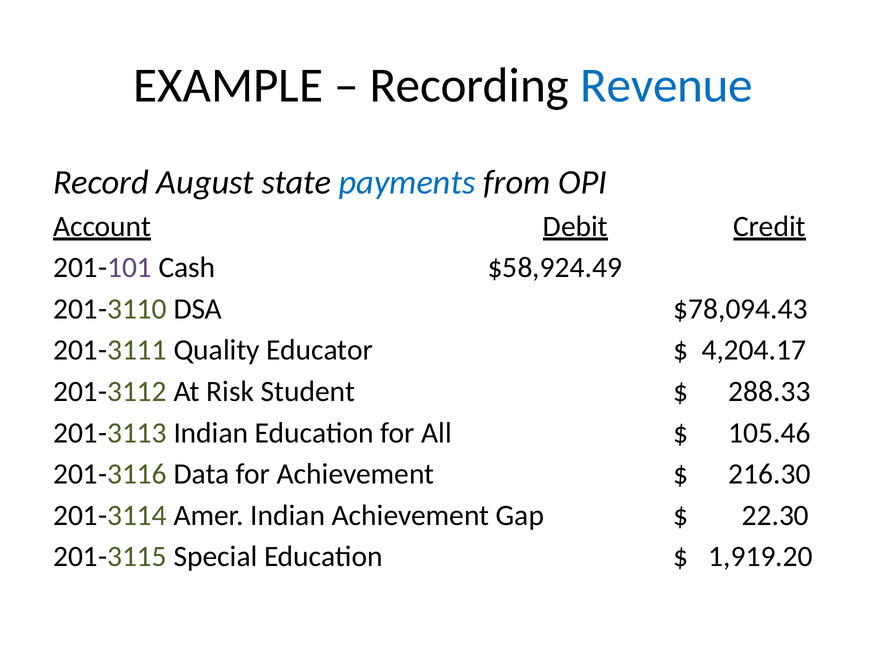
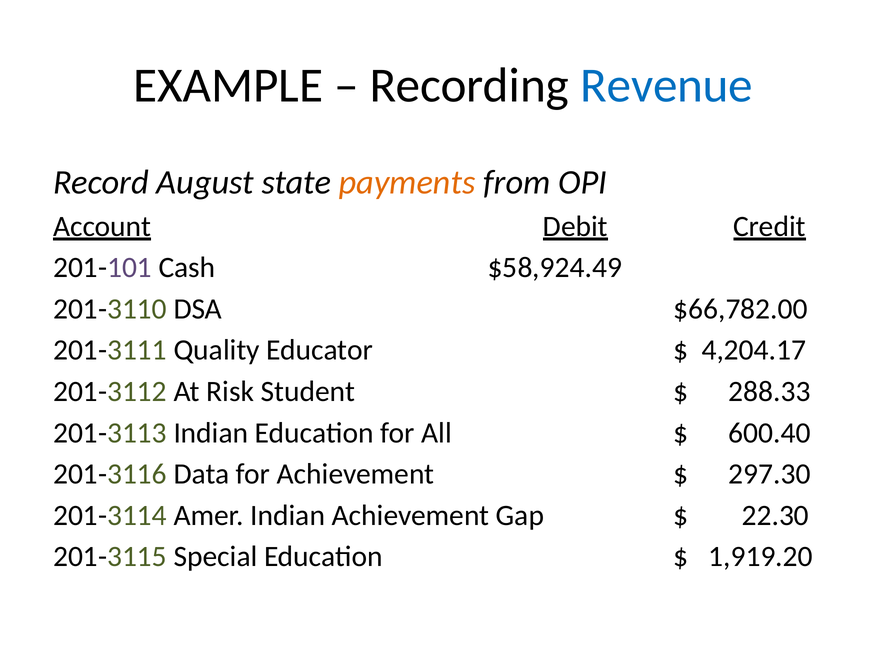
payments colour: blue -> orange (407, 183)
$78,094.43: $78,094.43 -> $66,782.00 (741, 309)
105.46: 105.46 -> 600.40 (769, 433)
216.30: 216.30 -> 297.30 (769, 474)
